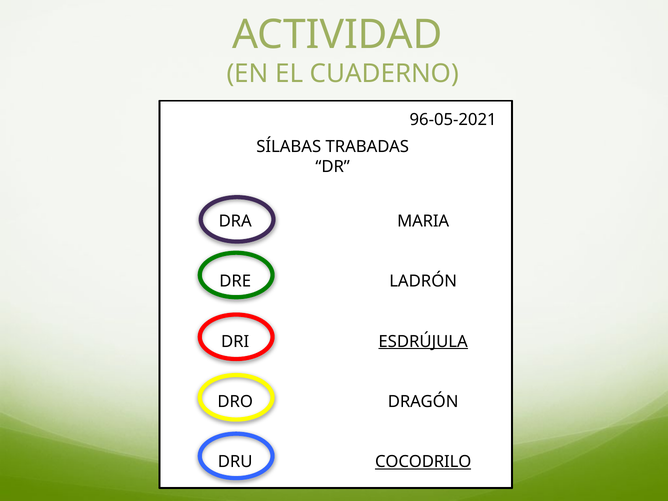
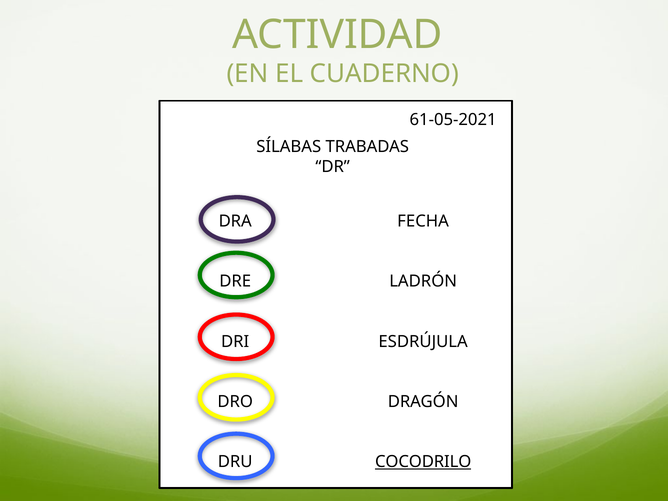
96-05-2021: 96-05-2021 -> 61-05-2021 (453, 120)
MARIA: MARIA -> FECHA (423, 221)
ESDRÚJULA underline: present -> none (423, 342)
